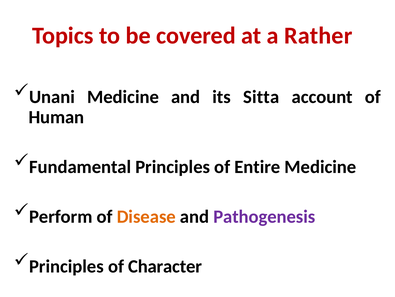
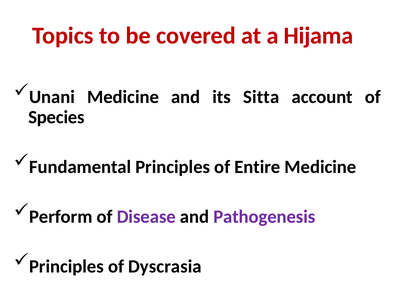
Rather: Rather -> Hijama (318, 36)
Human: Human -> Species (56, 117)
Disease colour: orange -> purple (146, 216)
Character: Character -> Dyscrasia (165, 266)
